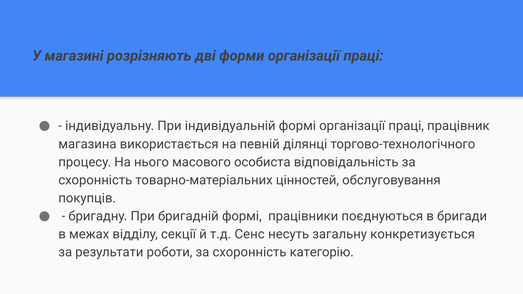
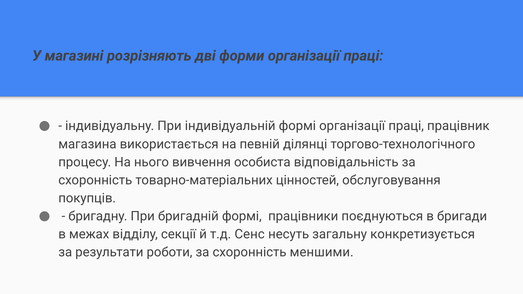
масового: масового -> вивчення (201, 162)
категорію: категорію -> меншими (322, 252)
